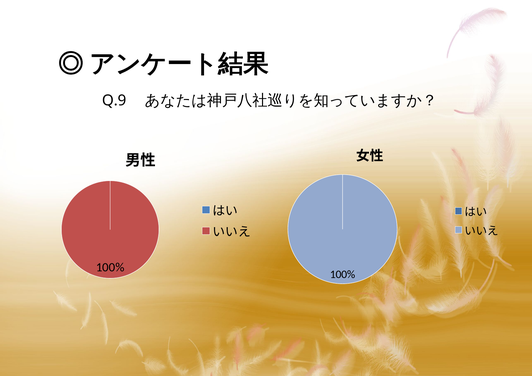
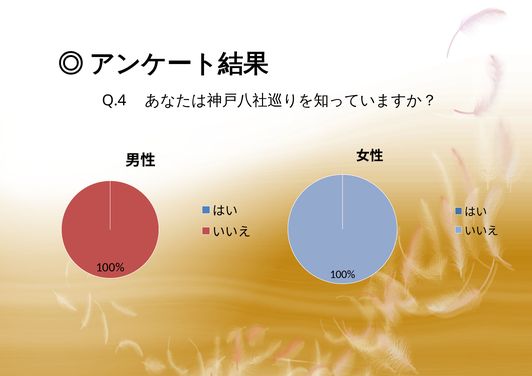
Q.9: Q.9 -> Q.4 (114, 101)
